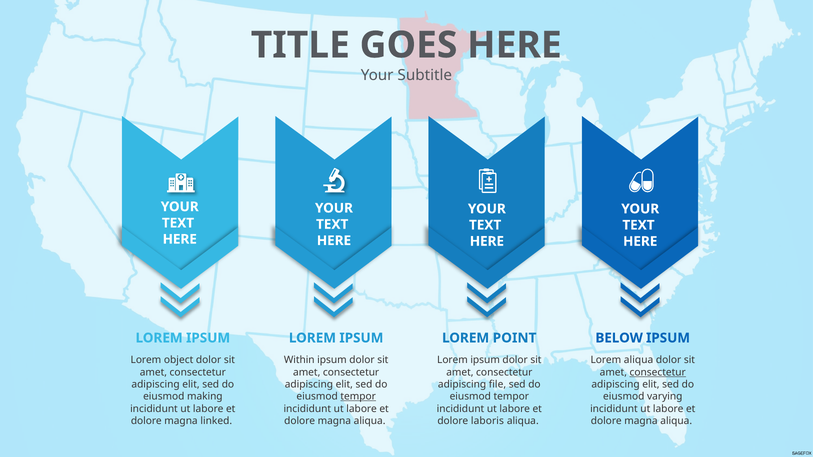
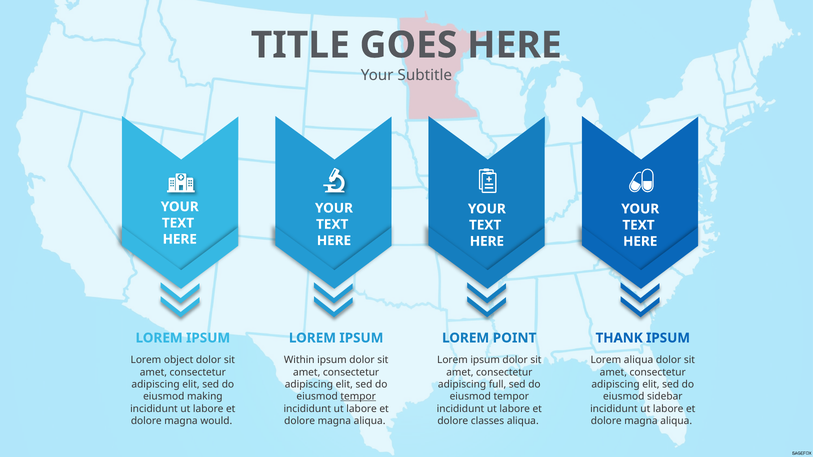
BELOW: BELOW -> THANK (619, 338)
consectetur underline: present -> none (658, 372)
file: file -> full (498, 385)
varying: varying -> sidebar (665, 397)
linked: linked -> would (216, 421)
laboris: laboris -> classes (488, 421)
